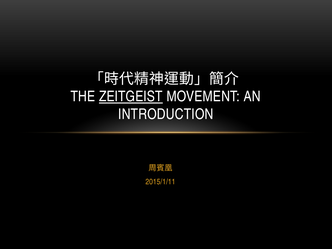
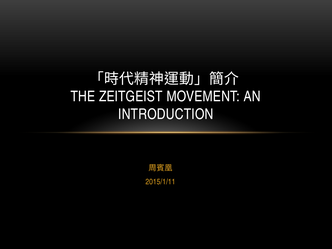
ZEITGEIST underline: present -> none (131, 97)
